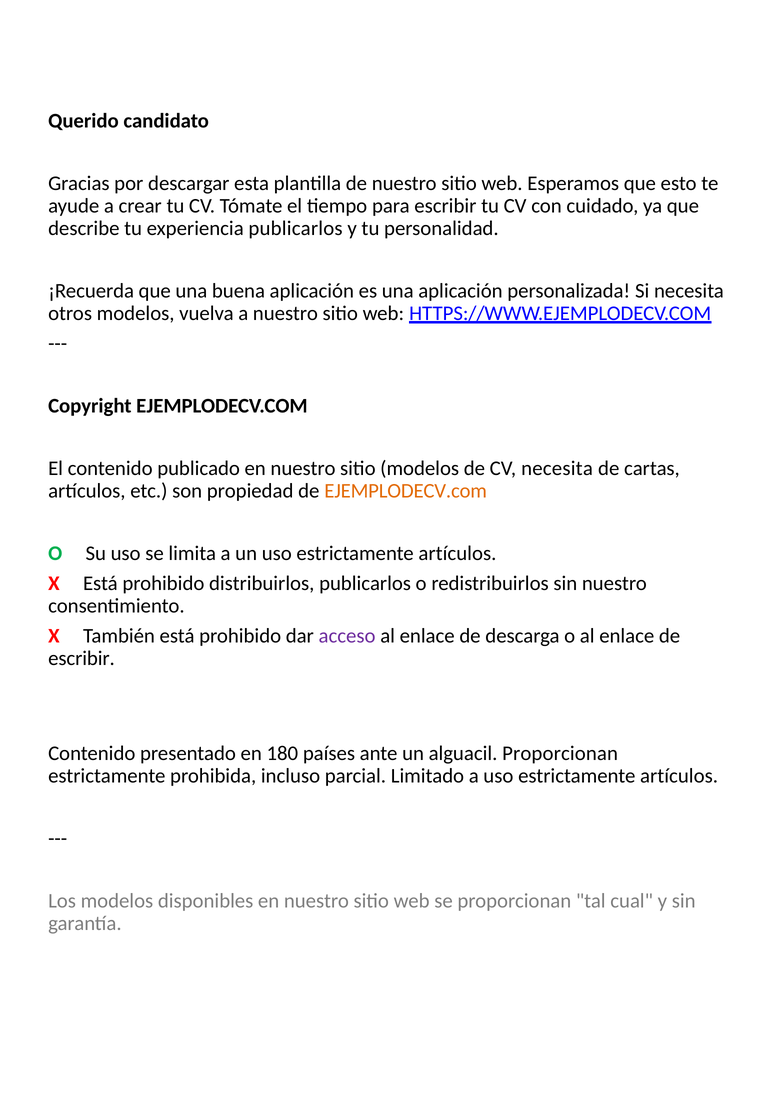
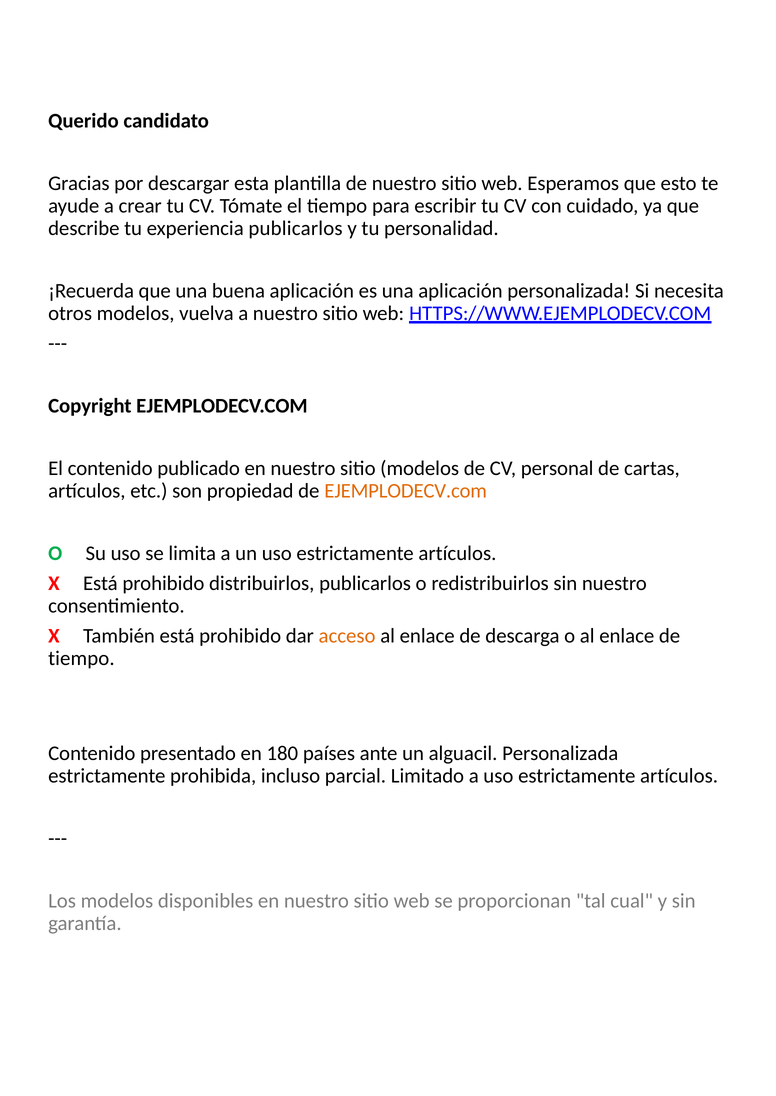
CV necesita: necesita -> personal (557, 469)
acceso colour: purple -> orange (347, 636)
escribir: escribir -> tiempo (81, 659)
alguacil Proporcionan: Proporcionan -> Personalizada (560, 754)
